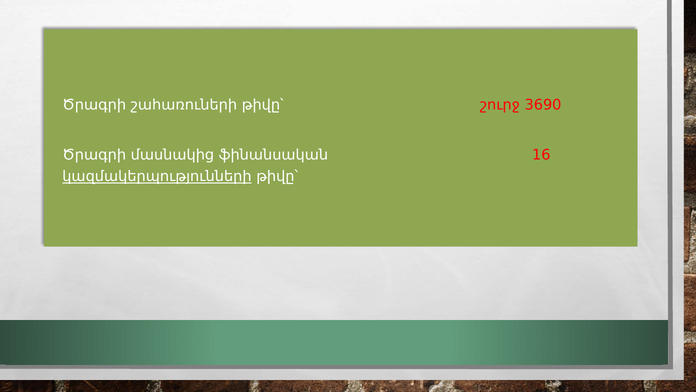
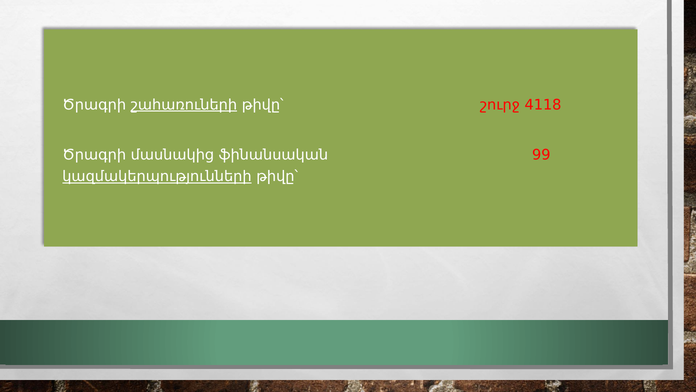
շահառուների underline: none -> present (184, 105)
3690: 3690 -> 4118 (543, 105)
16: 16 -> 99 (541, 155)
